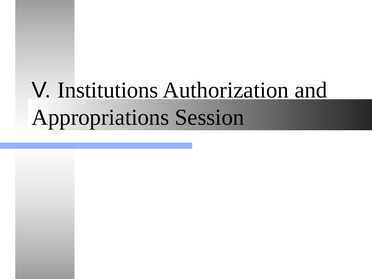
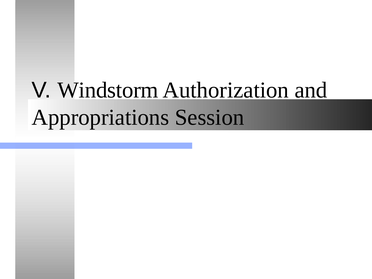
Institutions: Institutions -> Windstorm (108, 90)
